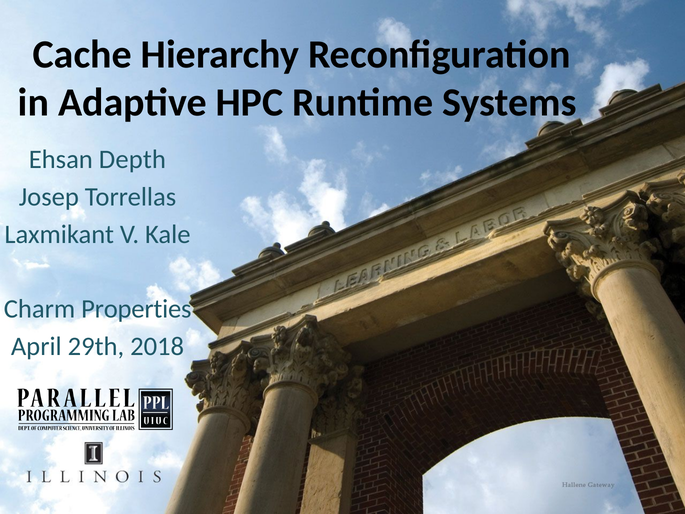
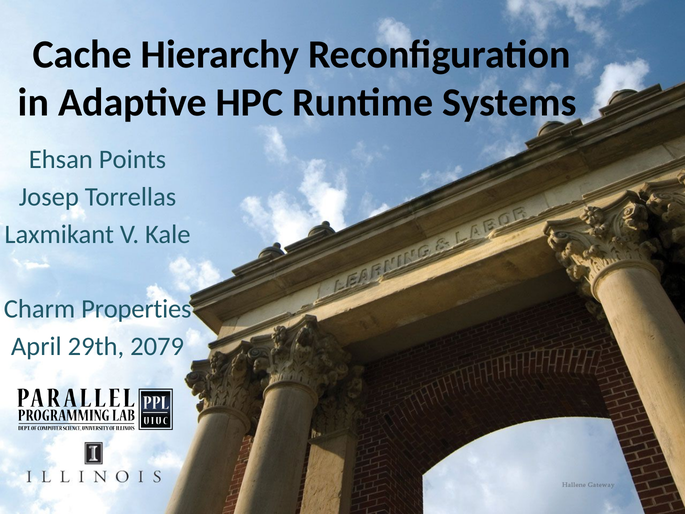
Depth: Depth -> Points (132, 160)
2018: 2018 -> 2079 (157, 346)
